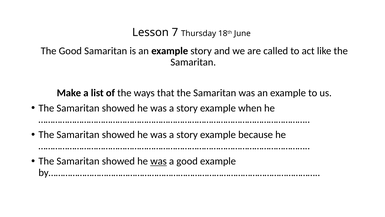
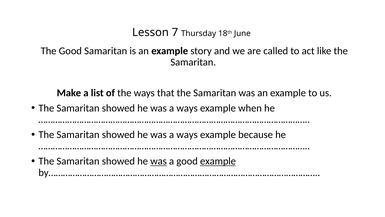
story: story -> ways (187, 108)
story: story -> ways (187, 134)
example underline: none -> present (218, 161)
